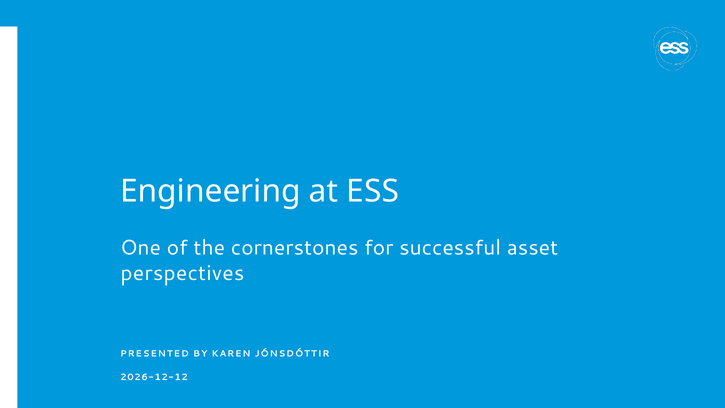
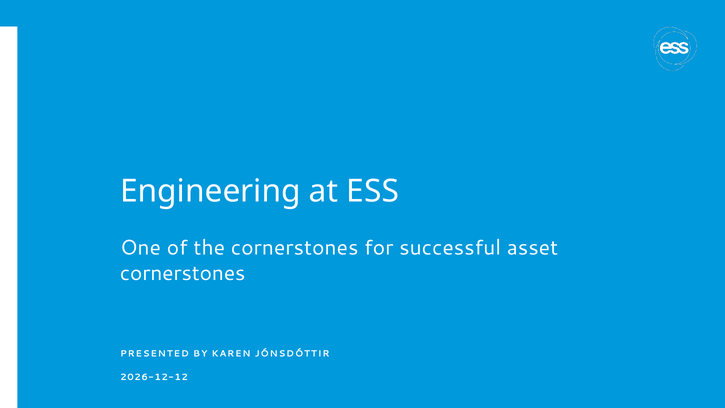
perspectives: perspectives -> cornerstones (183, 273)
